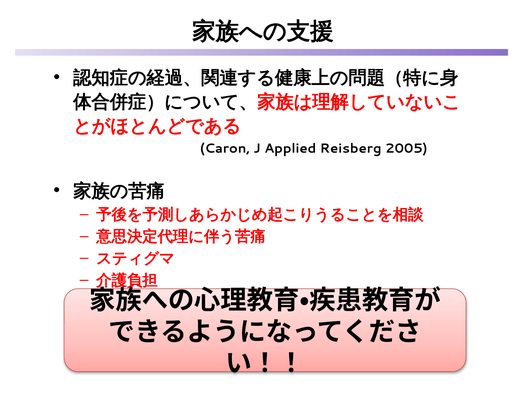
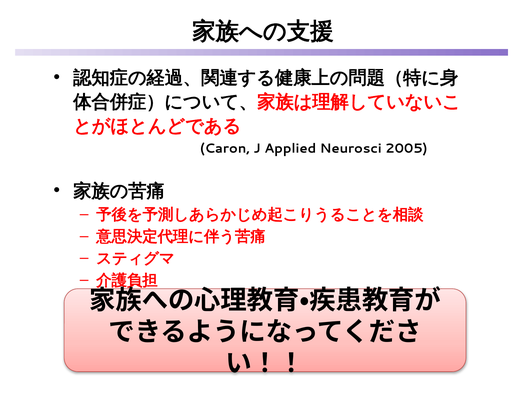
Reisberg: Reisberg -> Neurosci (351, 148)
